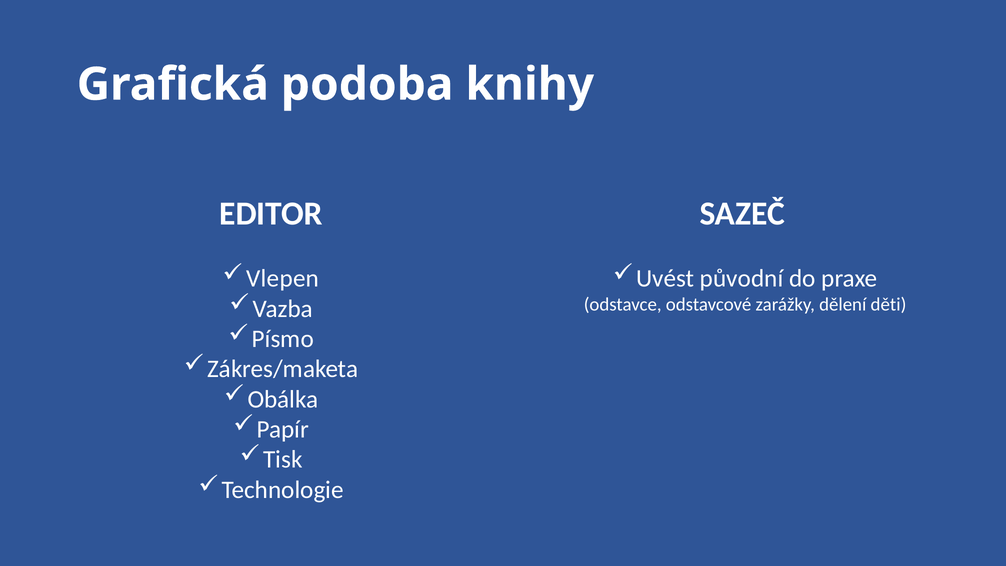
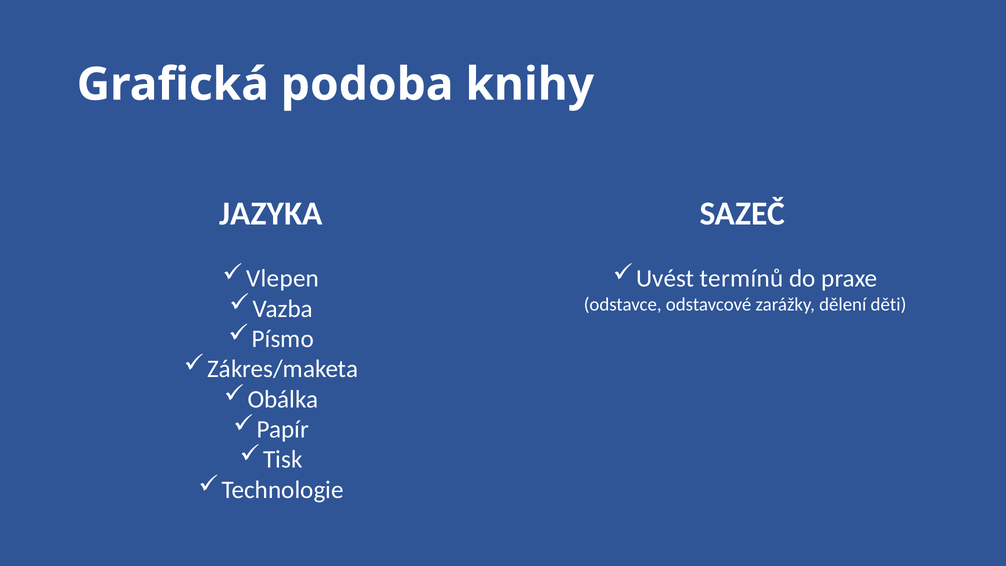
EDITOR: EDITOR -> JAZYKA (271, 214)
původní: původní -> termínů (742, 278)
